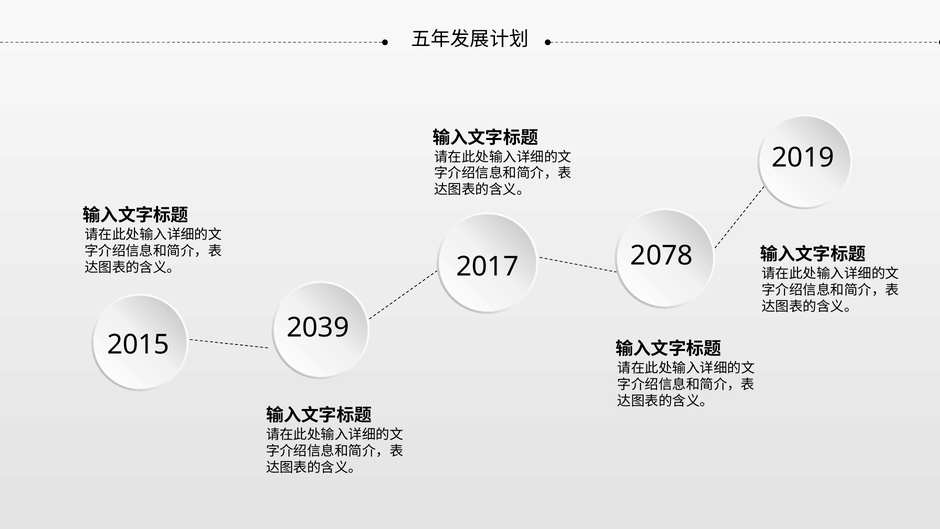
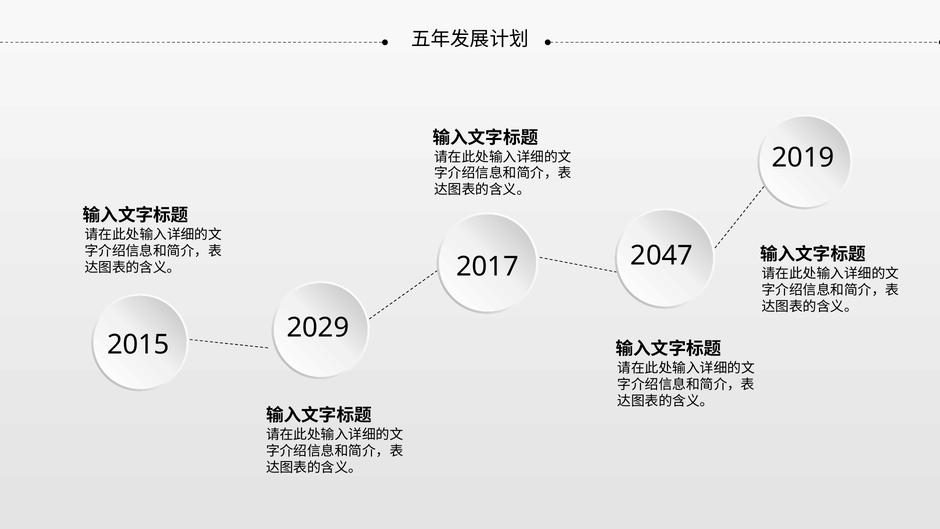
2078: 2078 -> 2047 (662, 256)
2039: 2039 -> 2029 (318, 327)
